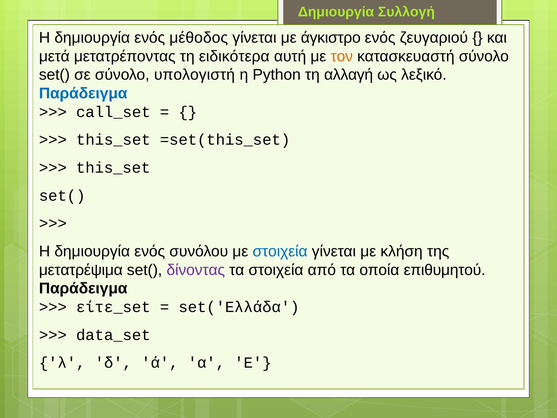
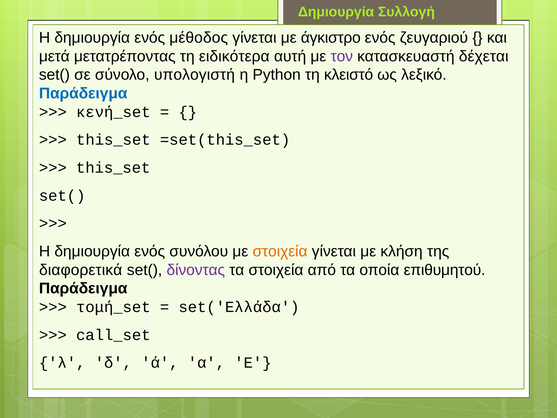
τον colour: orange -> purple (342, 56)
κατασκευαστή σύνολο: σύνολο -> δέχεται (484, 56)
αλλαγή: αλλαγή -> κλειστό (349, 75)
call_set: call_set -> κενή_set (113, 112)
στοιχεία colour: blue -> orange (280, 251)
μετατρέψιμα: μετατρέψιμα -> διαφορετικά (81, 270)
είτε_set: είτε_set -> τομή_set (113, 307)
data_set: data_set -> call_set (113, 335)
